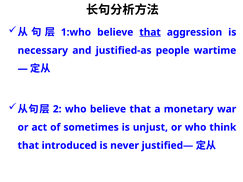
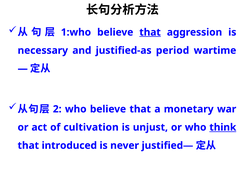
people: people -> period (173, 51)
sometimes: sometimes -> cultivation (91, 127)
think underline: none -> present (223, 127)
